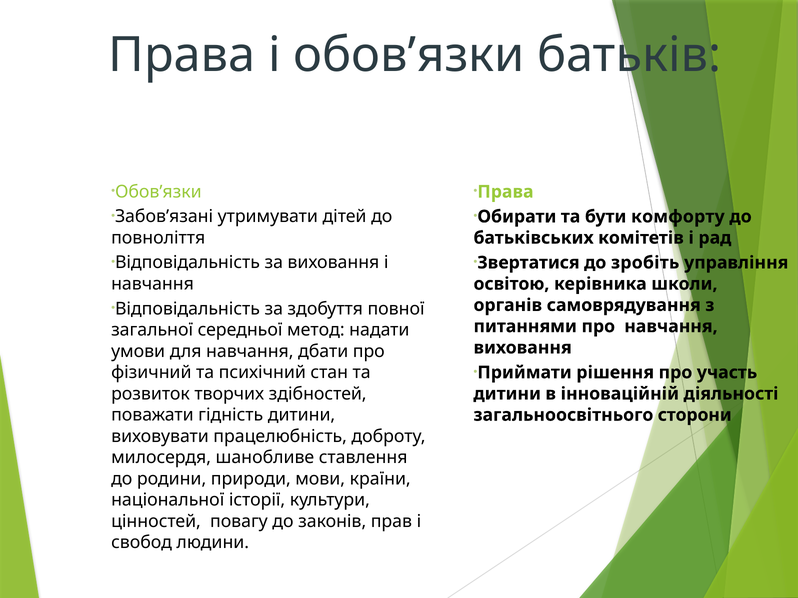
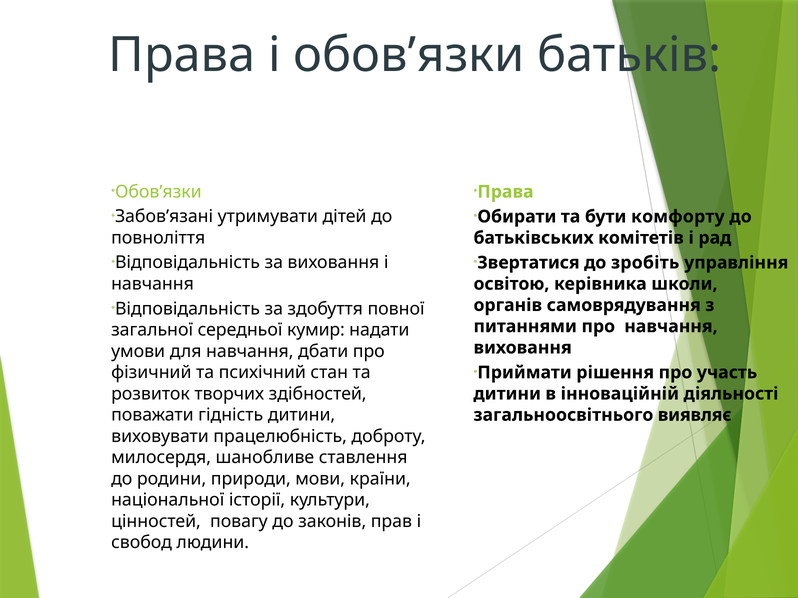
метод: метод -> кумир (316, 330)
сторони: сторони -> виявляє (695, 415)
